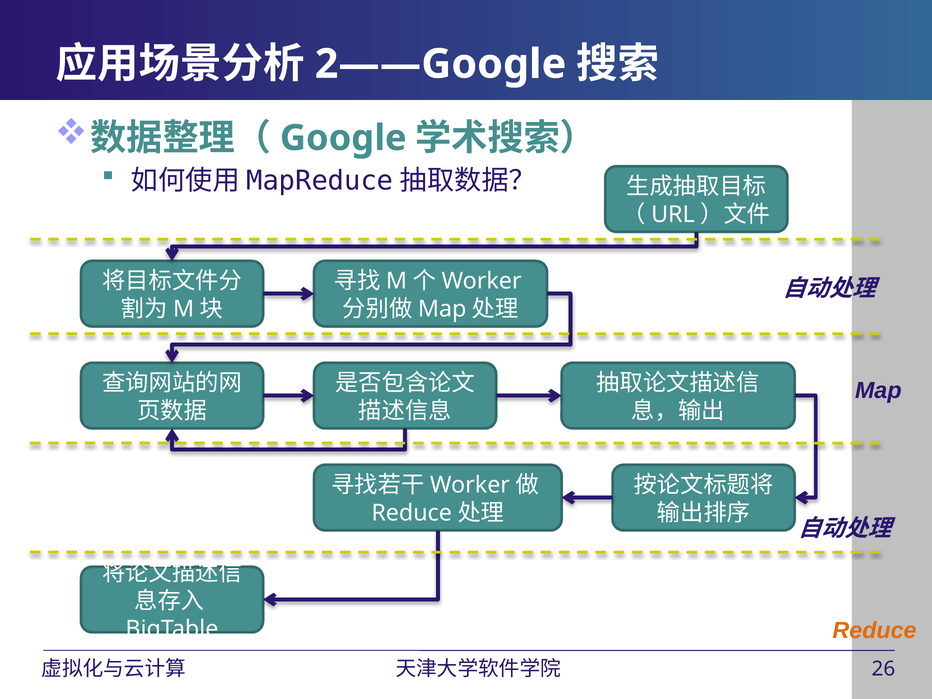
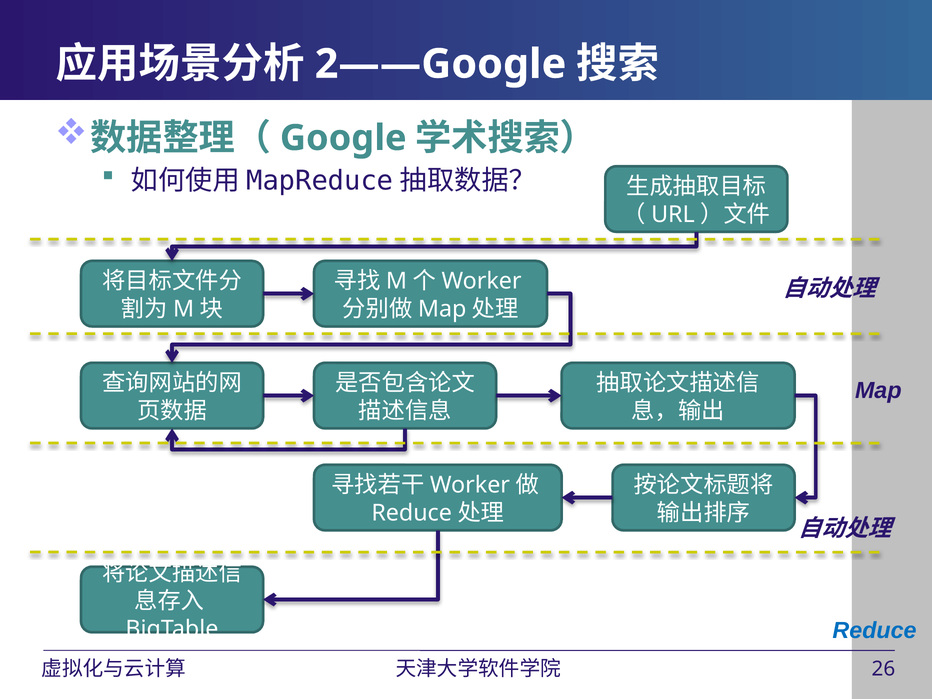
Reduce colour: orange -> blue (875, 630)
